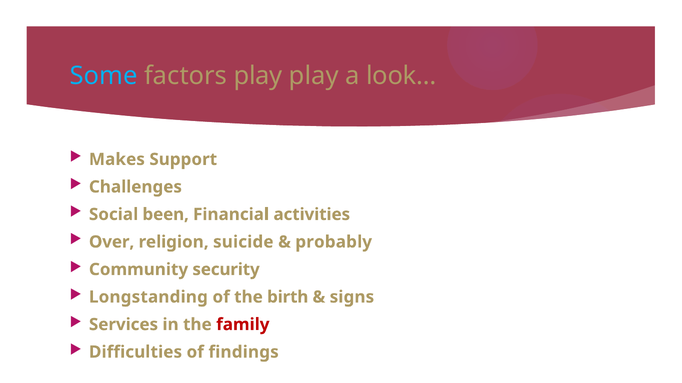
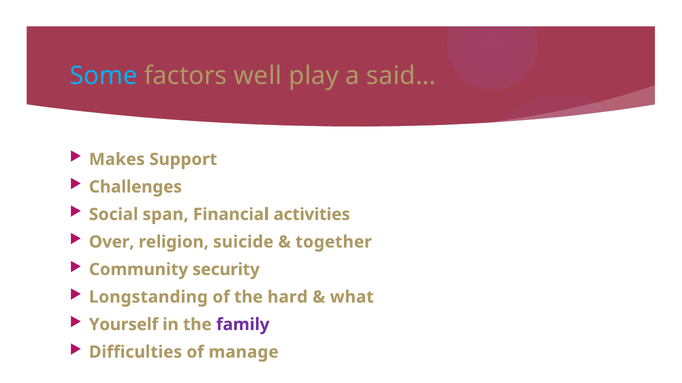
factors play: play -> well (258, 76)
look…: look… -> said… (401, 76)
been: been -> span (166, 215)
probably: probably -> together (334, 242)
birth: birth -> hard (288, 297)
signs: signs -> what (352, 297)
Services: Services -> Yourself (124, 325)
family colour: red -> purple (243, 325)
findings: findings -> manage (244, 353)
